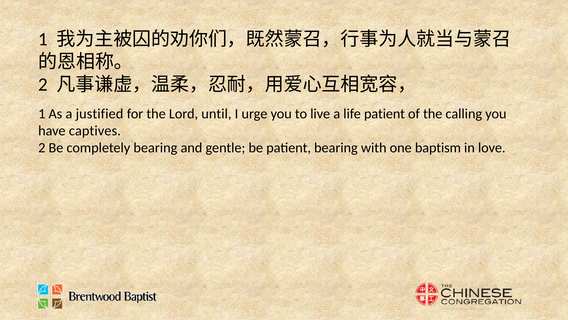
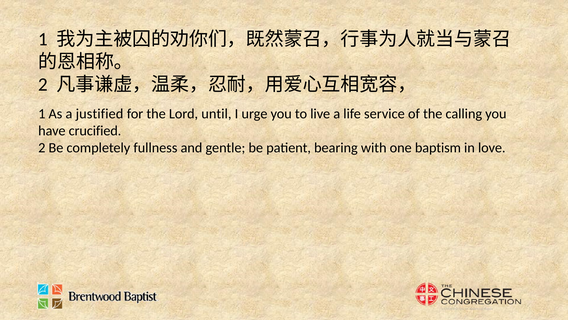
life patient: patient -> service (384, 114)
captives: captives -> crucified (95, 131)
completely bearing: bearing -> fullness (155, 148)
